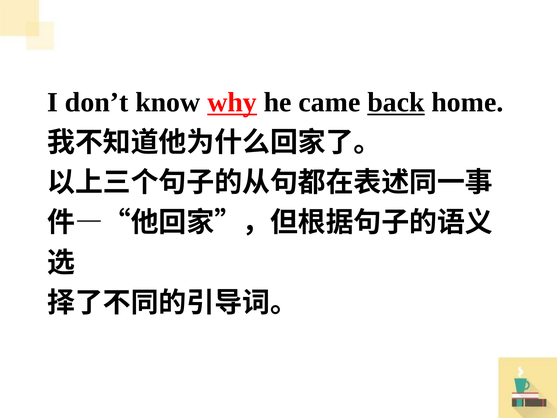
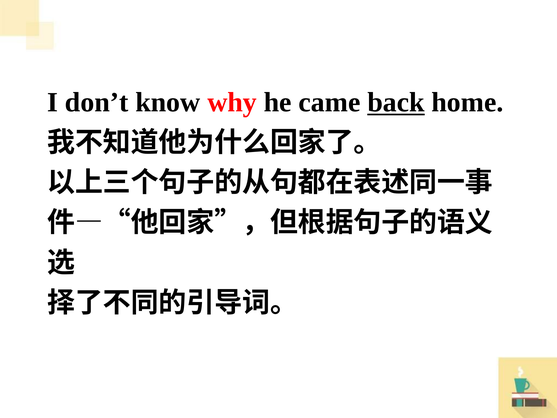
why underline: present -> none (232, 102)
